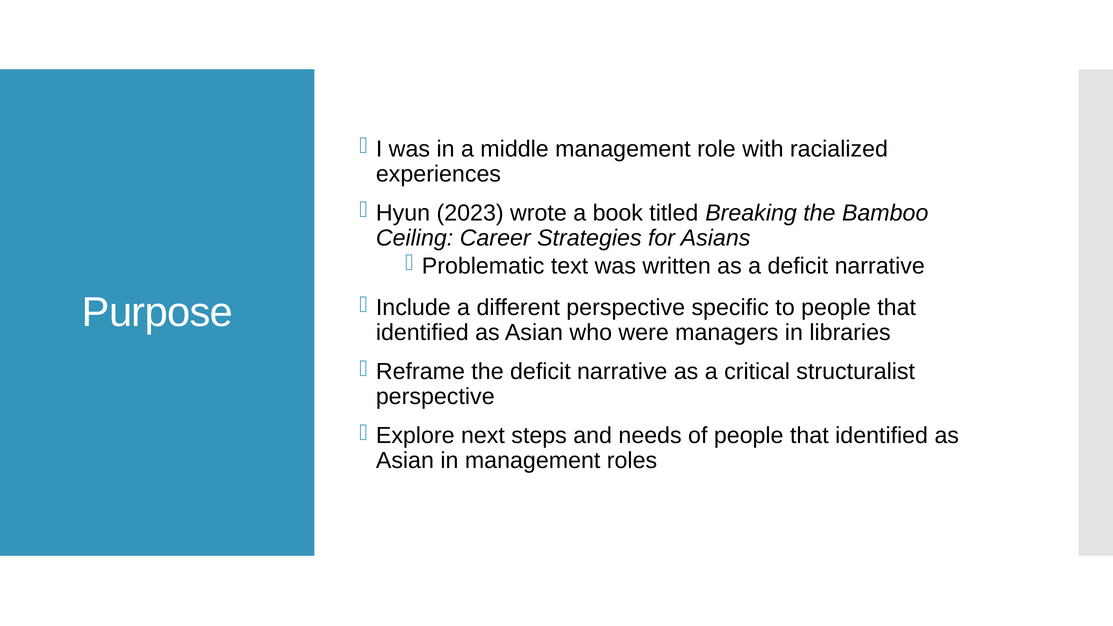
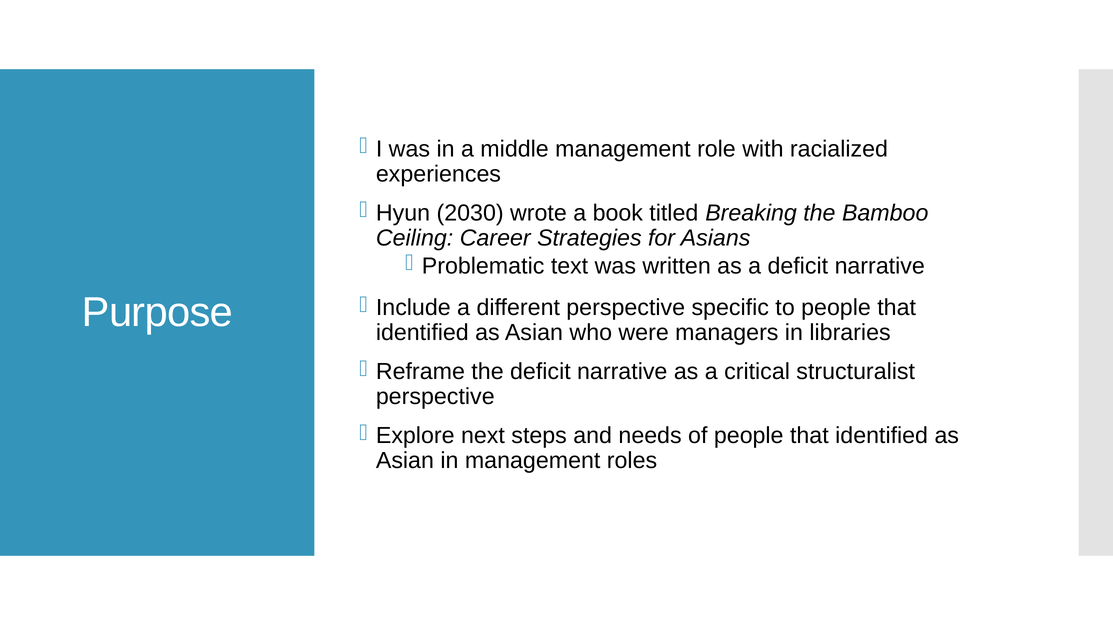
2023: 2023 -> 2030 (470, 213)
